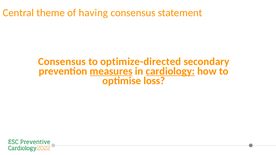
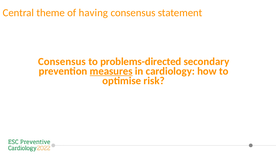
optimize-directed: optimize-directed -> problems-directed (141, 62)
cardiology underline: present -> none (170, 71)
loss: loss -> risk (154, 81)
